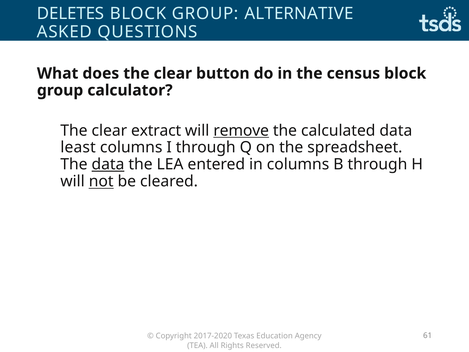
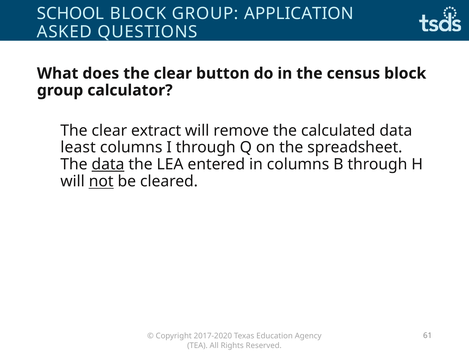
DELETES: DELETES -> SCHOOL (71, 14)
ALTERNATIVE: ALTERNATIVE -> APPLICATION (299, 14)
remove underline: present -> none (241, 130)
